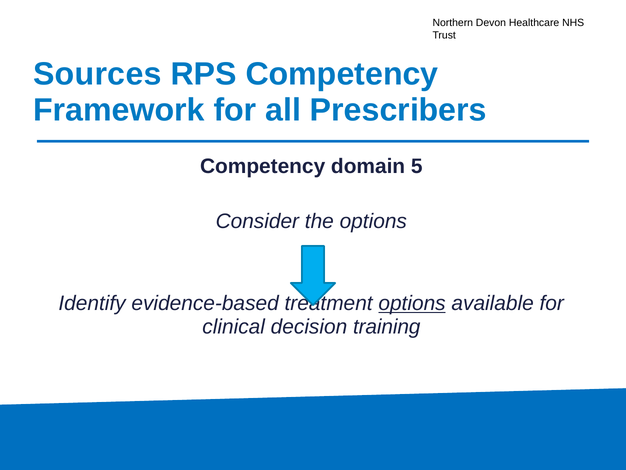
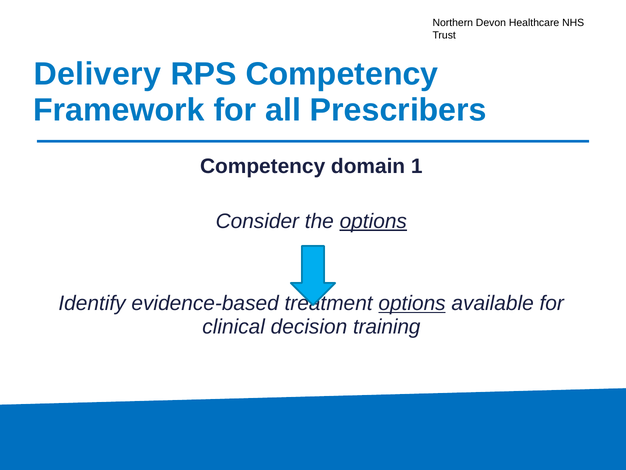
Sources: Sources -> Delivery (97, 74)
5: 5 -> 1 (417, 166)
options underline: none -> present (373, 221)
